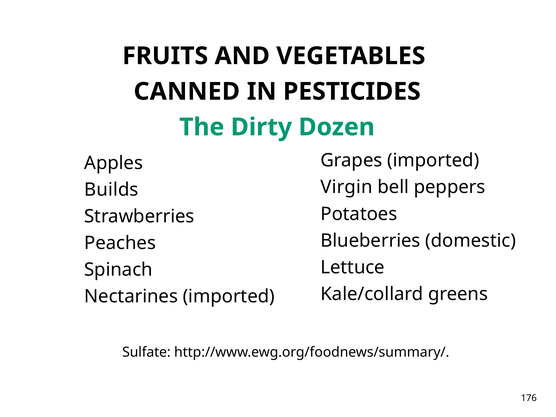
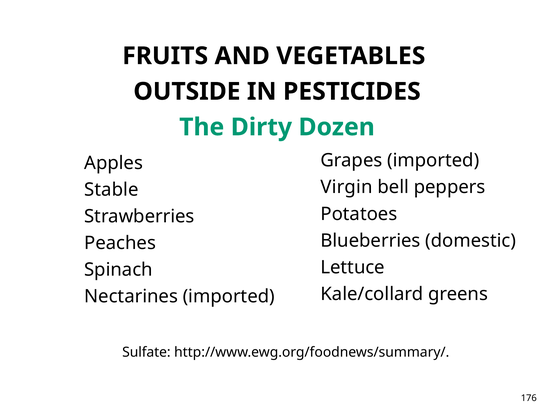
CANNED: CANNED -> OUTSIDE (187, 92)
Builds: Builds -> Stable (111, 190)
